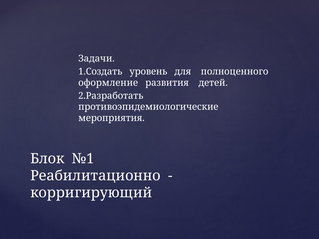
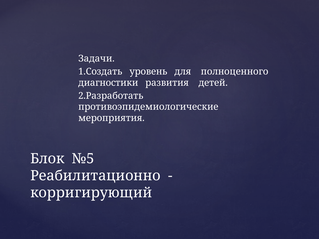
оформление: оформление -> диагностики (108, 83)
№1: №1 -> №5 (83, 159)
